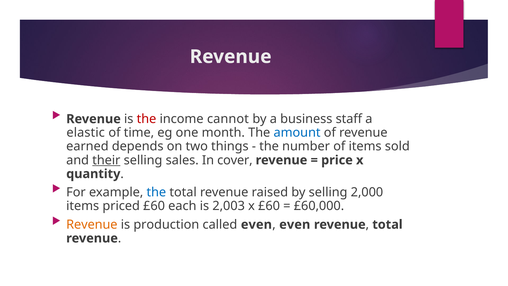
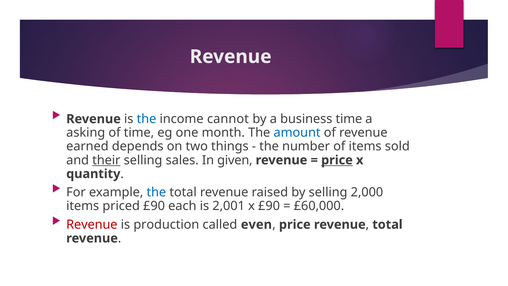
the colour: red -> blue (146, 119)
business staff: staff -> time (349, 119)
elastic: elastic -> asking (86, 133)
cover: cover -> given (235, 160)
price underline: none -> present (337, 160)
priced £60: £60 -> £90 (154, 206)
2,003: 2,003 -> 2,001 (229, 206)
x £60: £60 -> £90 (269, 206)
Revenue colour: orange -> red (92, 224)
even: even -> price (295, 224)
